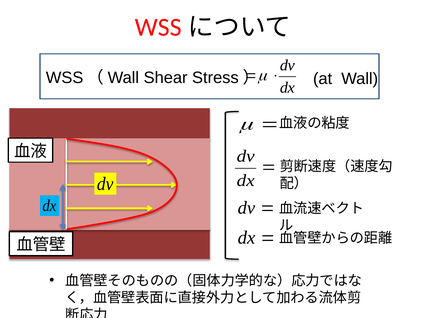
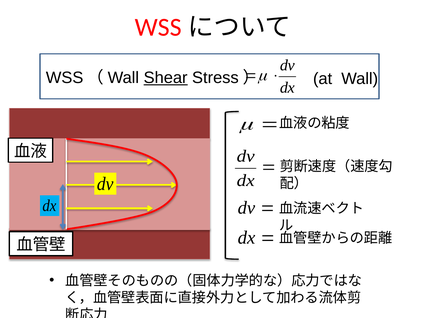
Shear underline: none -> present (166, 78)
